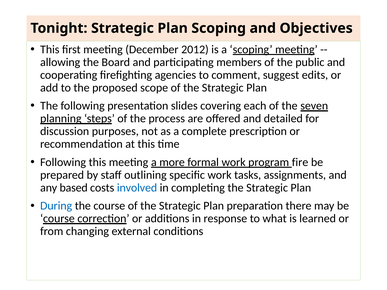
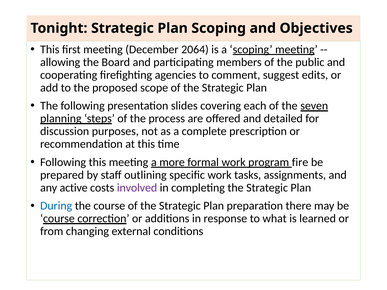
2012: 2012 -> 2064 (195, 49)
based: based -> active (74, 188)
involved colour: blue -> purple (137, 188)
